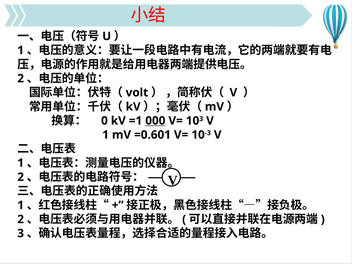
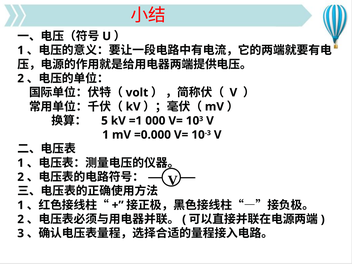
0: 0 -> 5 (104, 121)
000 underline: present -> none (155, 121)
=0.601: =0.601 -> =0.000 (153, 135)
